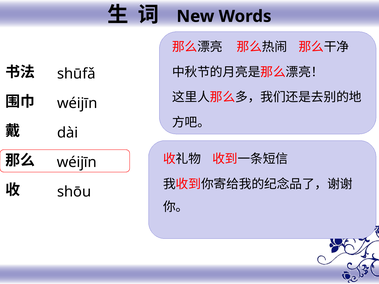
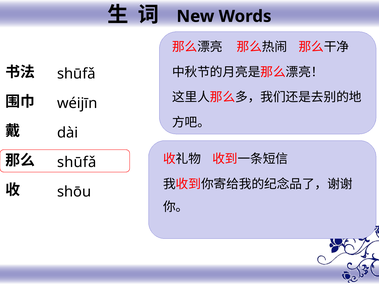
wéijīn: wéijīn -> shūfǎ (77, 162)
